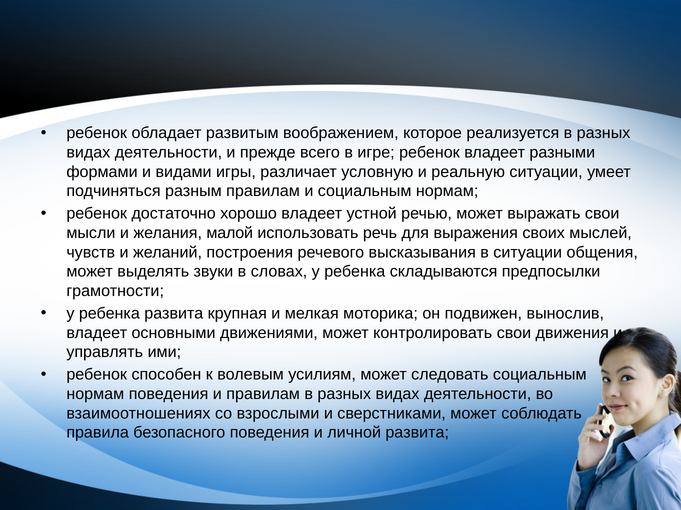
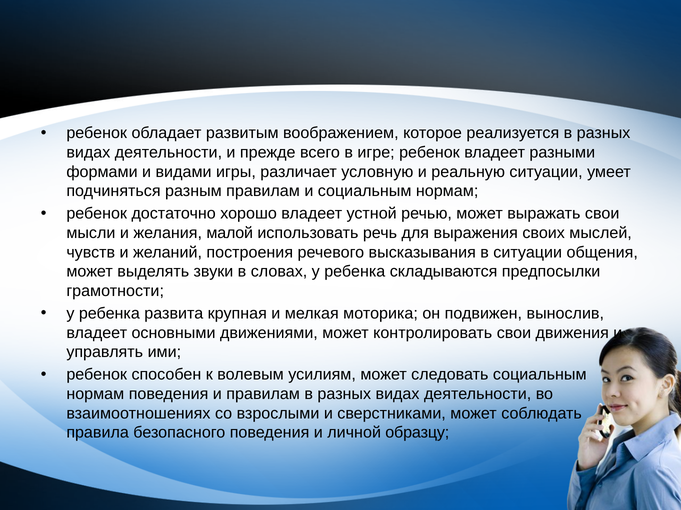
личной развита: развита -> образцу (417, 433)
